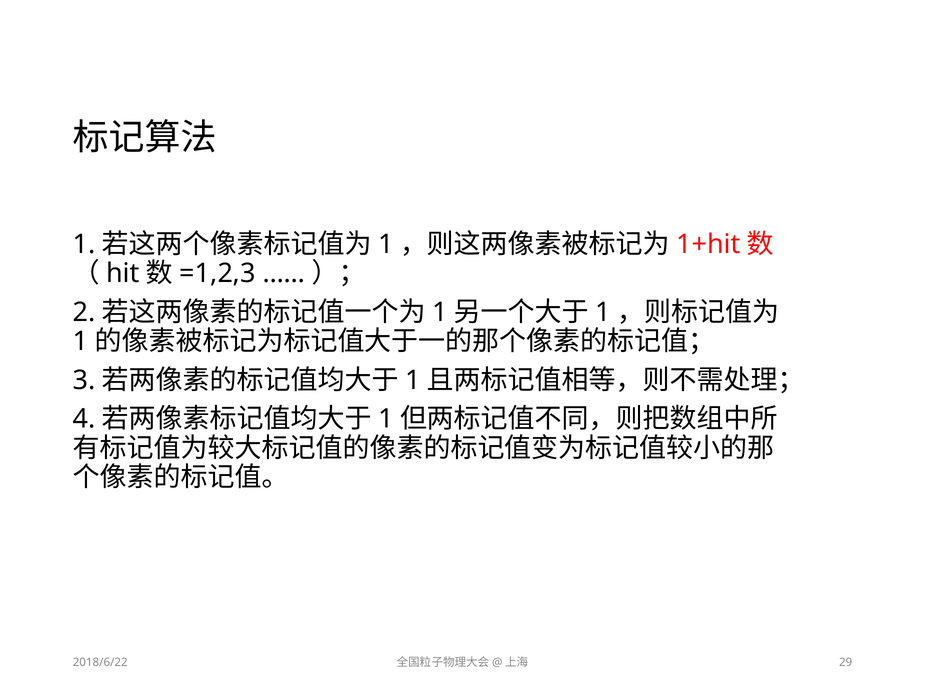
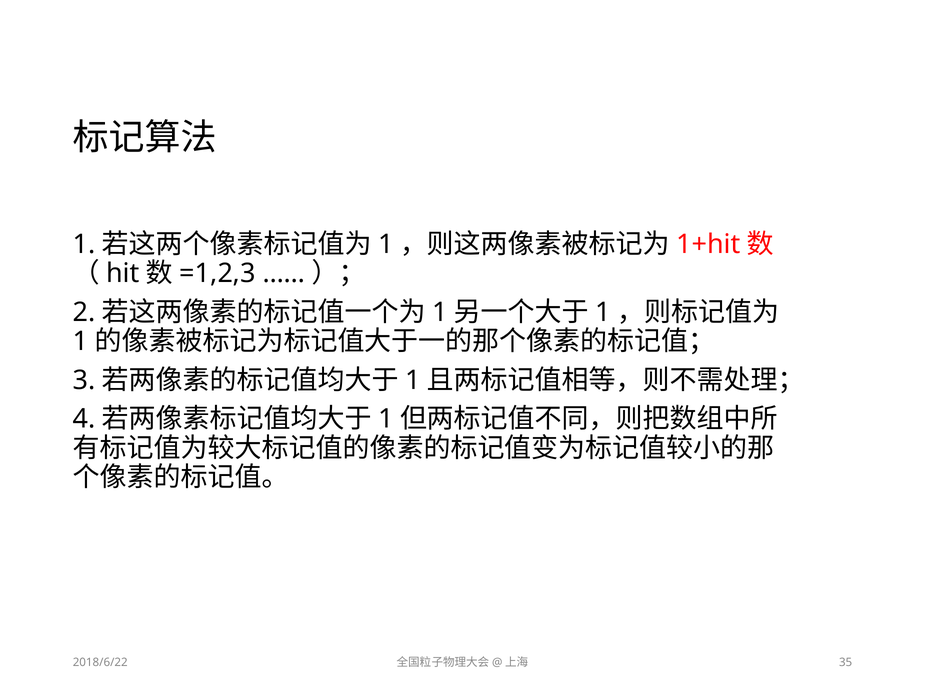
29: 29 -> 35 (846, 662)
